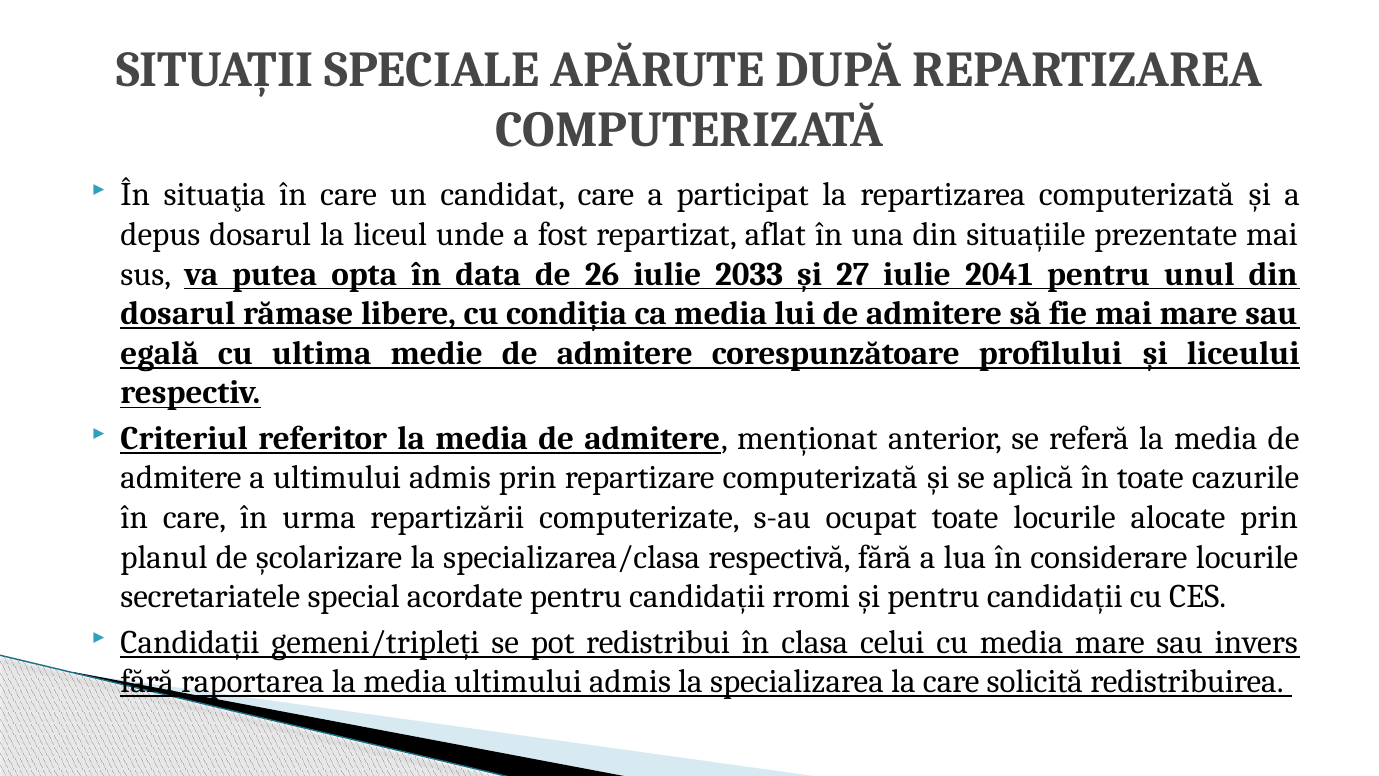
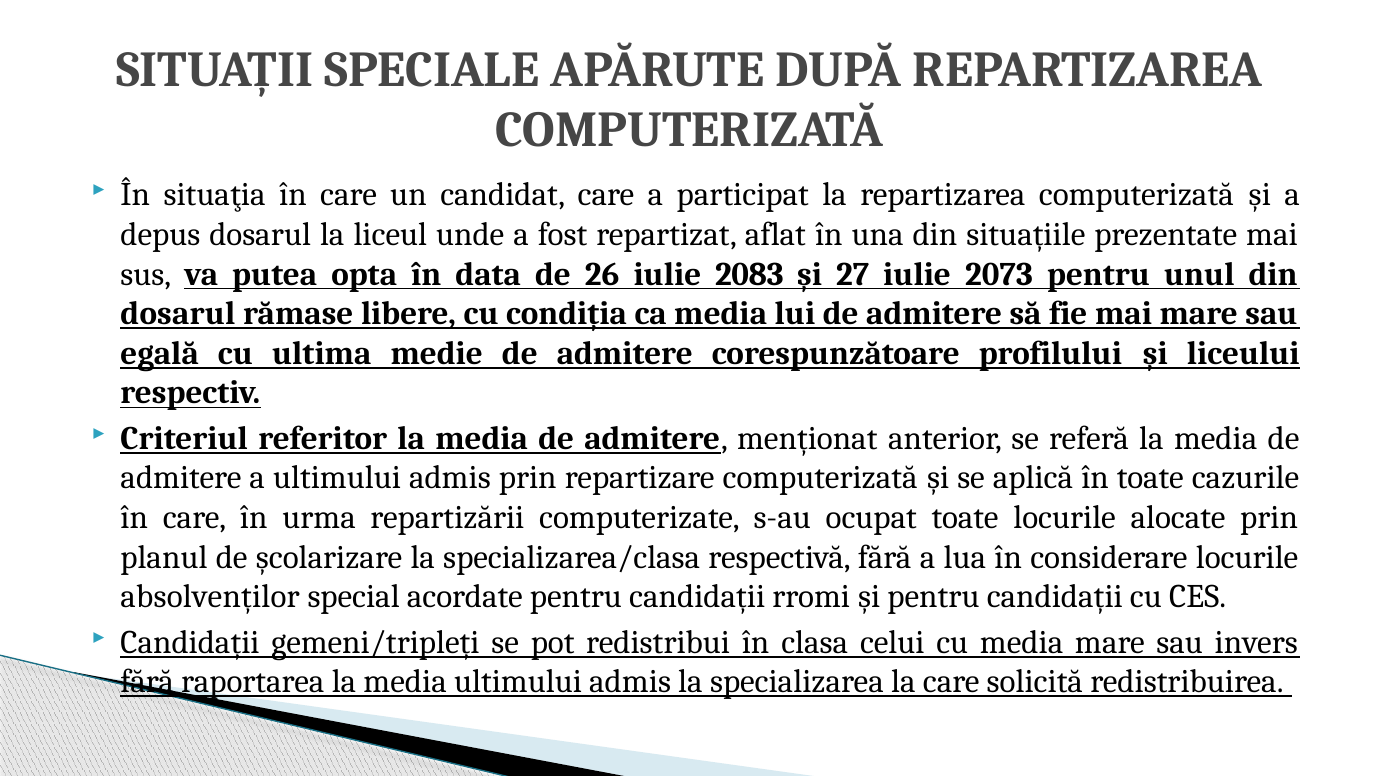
2033: 2033 -> 2083 (749, 274)
2041: 2041 -> 2073 (999, 274)
secretariatele: secretariatele -> absolvenților (210, 597)
